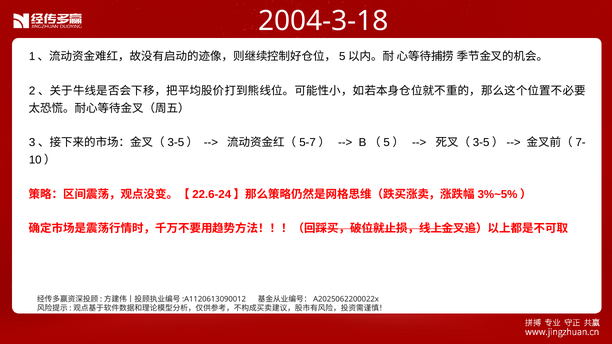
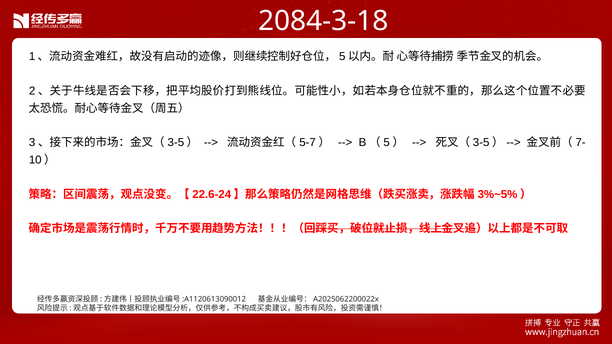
2004-3-18: 2004-3-18 -> 2084-3-18 (323, 21)
